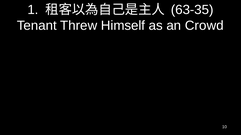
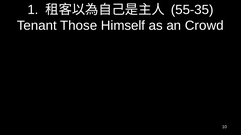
63-35: 63-35 -> 55-35 (192, 10)
Threw: Threw -> Those (79, 26)
